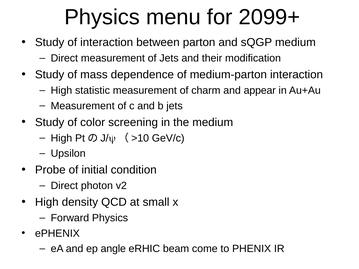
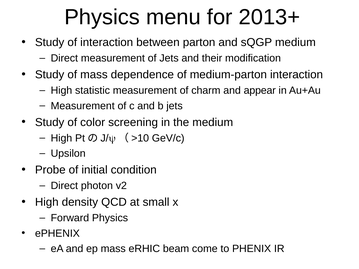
2099+: 2099+ -> 2013+ (269, 17)
ep angle: angle -> mass (113, 249)
